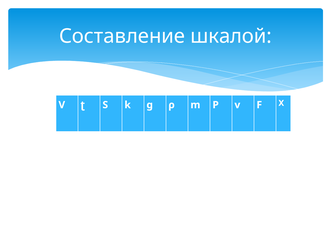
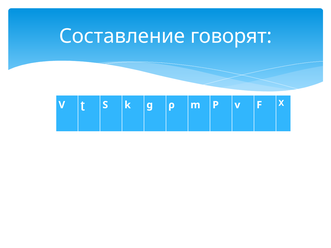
шкалой: шкалой -> говорят (231, 36)
